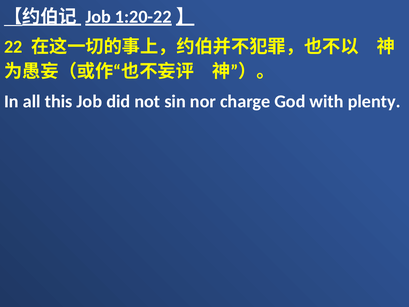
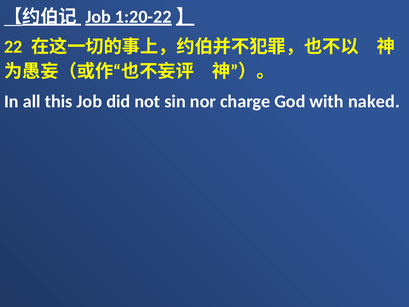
plenty: plenty -> naked (374, 101)
